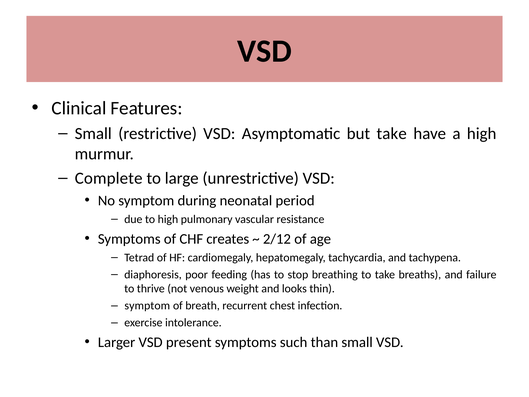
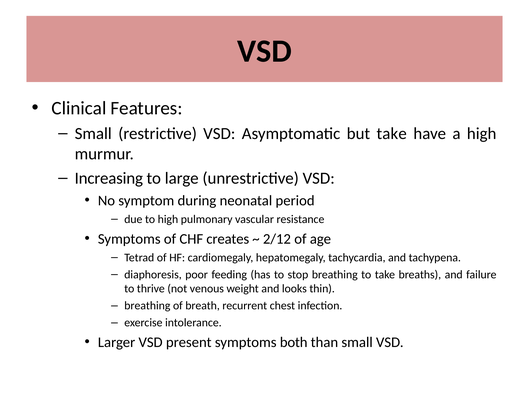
Complete: Complete -> Increasing (109, 178)
symptom: symptom -> breathing (147, 306)
such: such -> both (294, 342)
